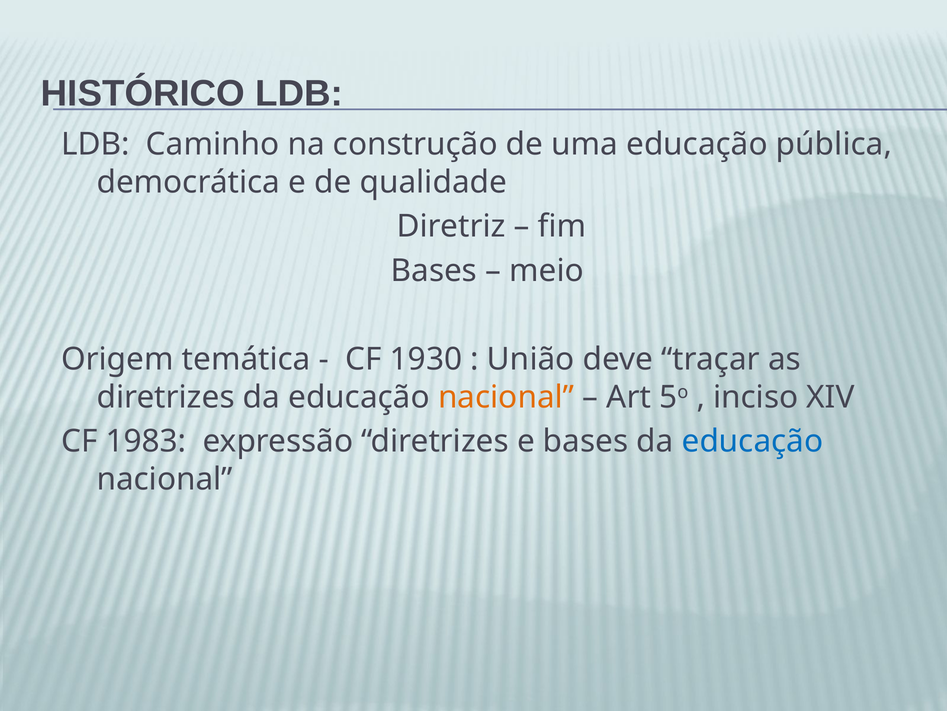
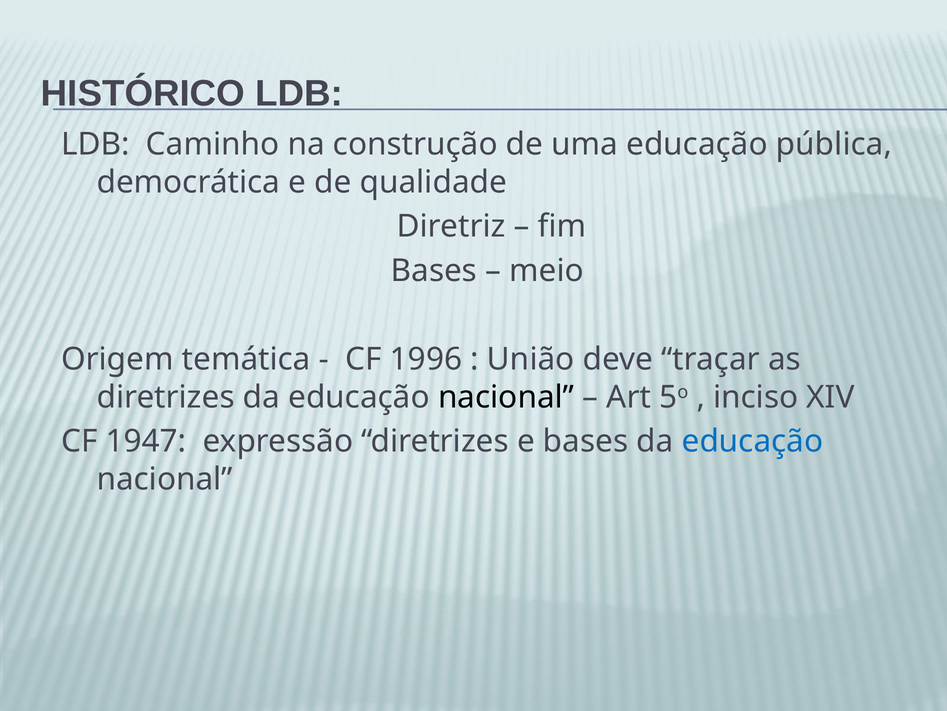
1930: 1930 -> 1996 (426, 359)
nacional colour: orange -> black (506, 397)
1983: 1983 -> 1947 (146, 441)
